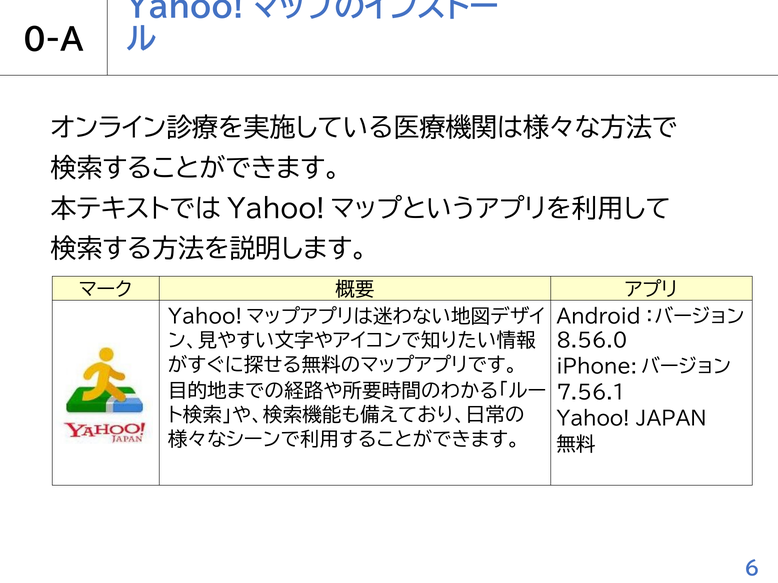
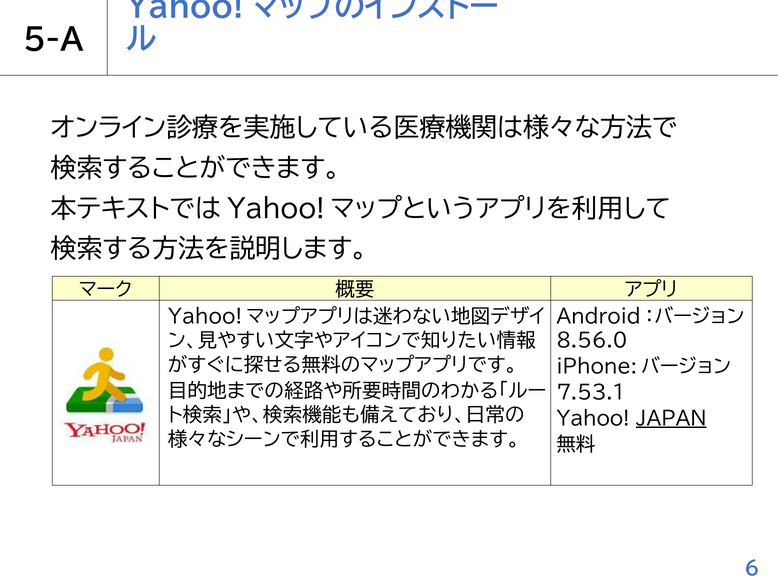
0-A: 0-A -> 5-A (54, 40)
7.56.1: 7.56.1 -> 7.53.1 (591, 393)
JAPAN underline: none -> present (671, 419)
